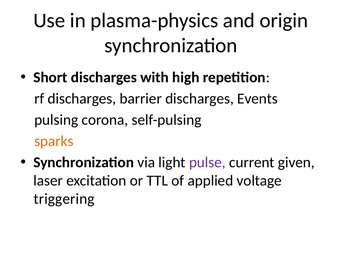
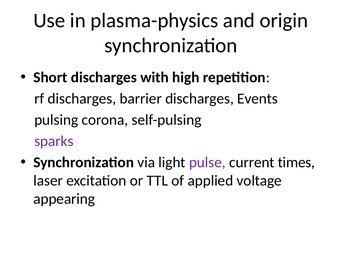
sparks colour: orange -> purple (54, 141)
given: given -> times (296, 163)
triggering: triggering -> appearing (64, 199)
